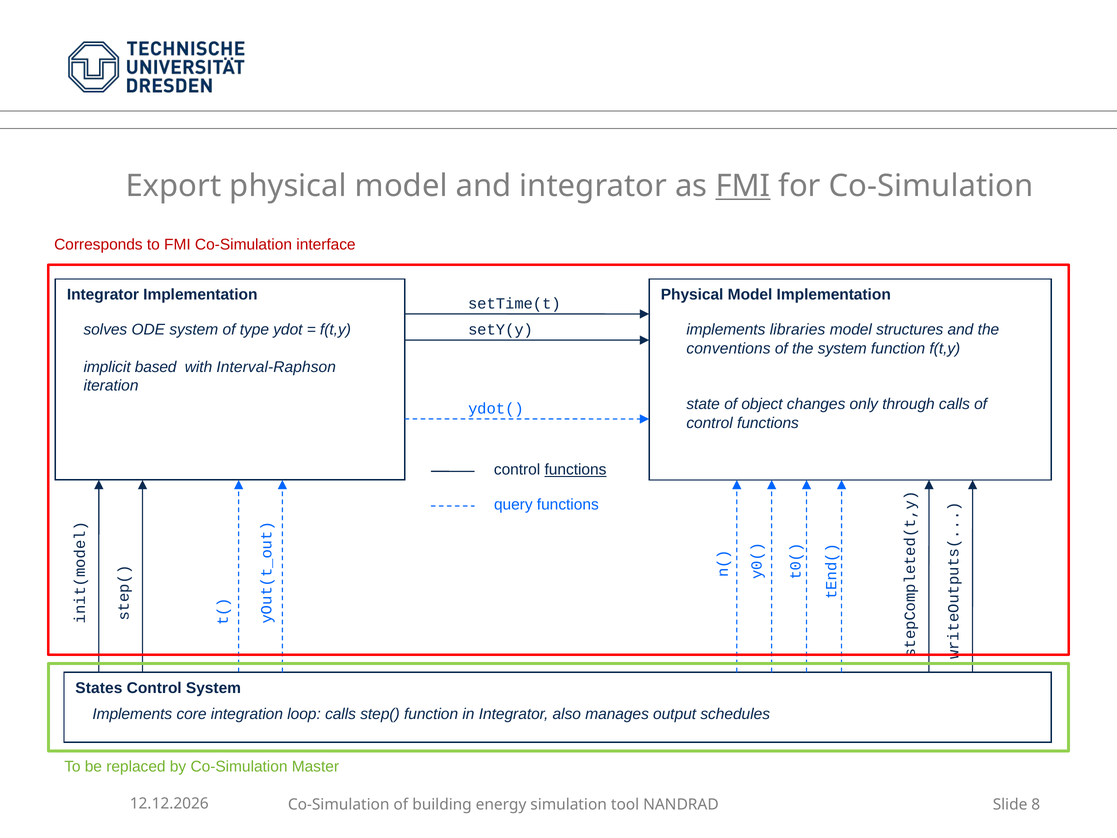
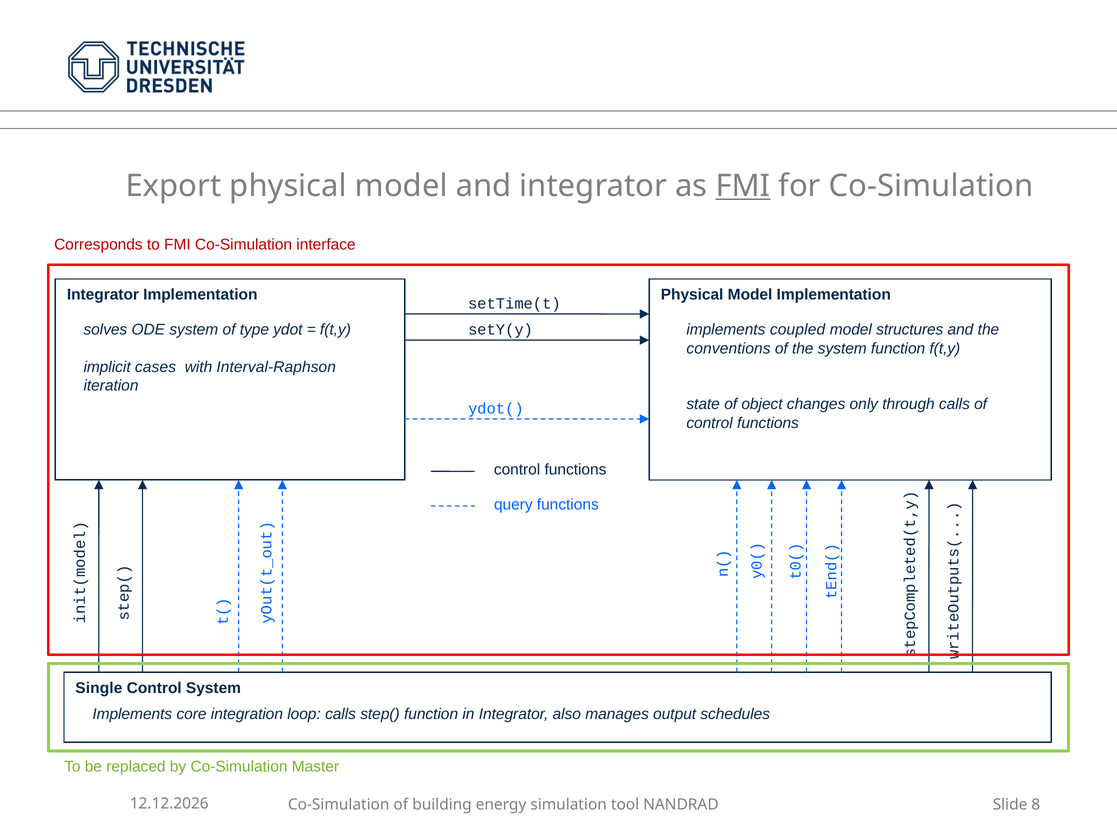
libraries: libraries -> coupled (798, 330)
based: based -> cases (156, 367)
functions underline: present -> none (576, 470)
States: States -> Single (99, 688)
